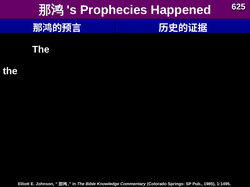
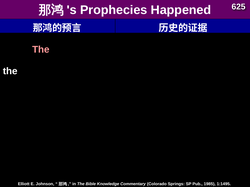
The colour: white -> pink (41, 50)
